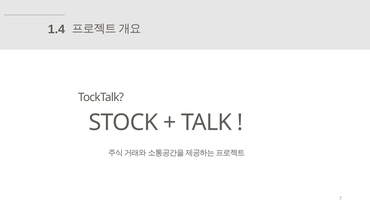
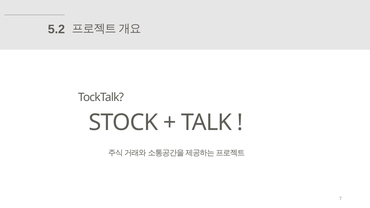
1.4: 1.4 -> 5.2 (56, 29)
